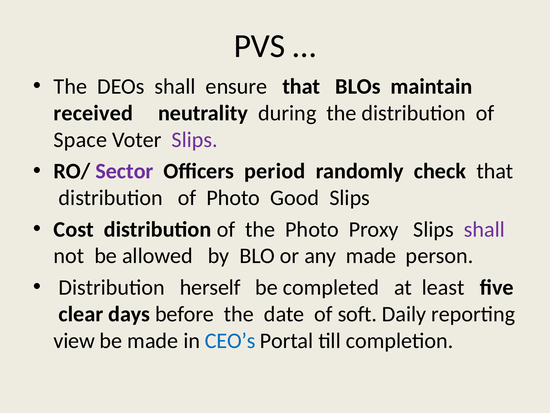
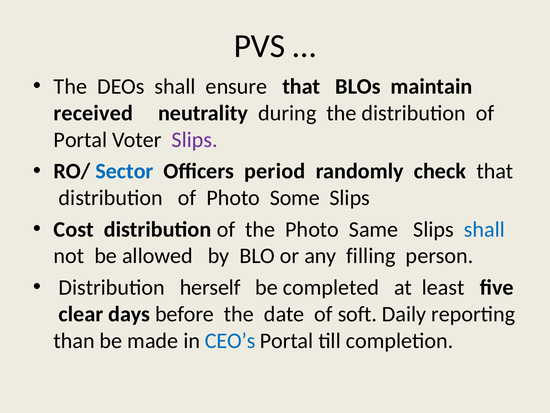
Space: Space -> Portal (80, 140)
Sector colour: purple -> blue (124, 171)
Good: Good -> Some (295, 198)
Proxy: Proxy -> Same (374, 229)
shall colour: purple -> blue (484, 229)
any made: made -> filling (371, 256)
view: view -> than (74, 340)
